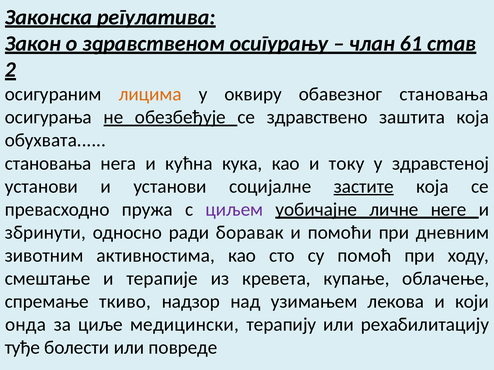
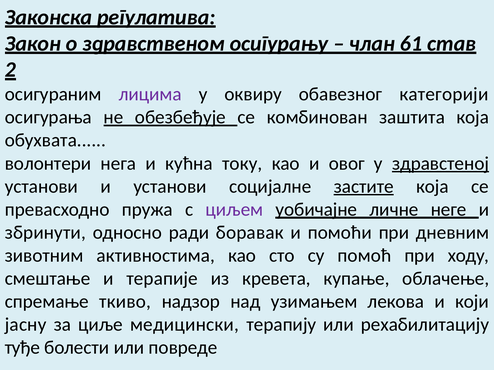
лицима colour: orange -> purple (150, 94)
обавезног становања: становања -> категорији (444, 94)
здравствено: здравствено -> комбинован (317, 117)
становања: становања -> волонтери (48, 164)
кука: кука -> току (242, 164)
току: току -> овог (347, 164)
здравстеној underline: none -> present (441, 164)
онда: онда -> јасну (26, 325)
